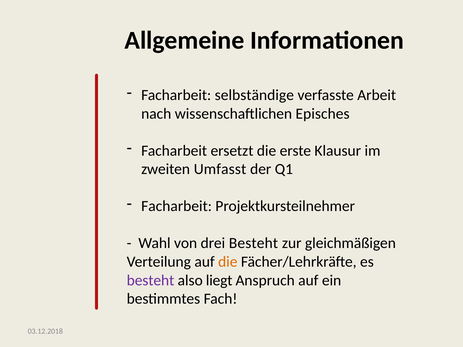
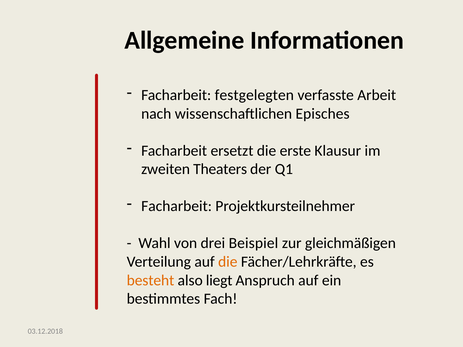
selbständige: selbständige -> festgelegten (254, 95)
Umfasst: Umfasst -> Theaters (220, 169)
drei Besteht: Besteht -> Beispiel (253, 243)
besteht colour: purple -> orange (150, 280)
